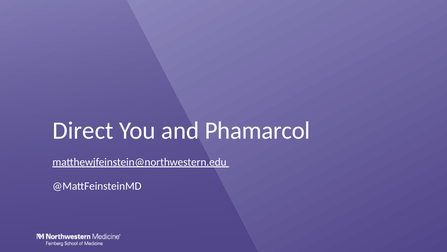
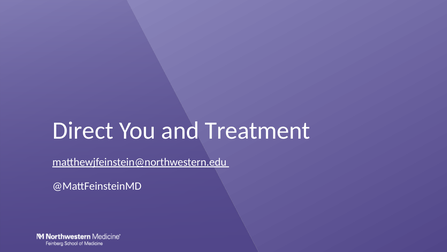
Phamarcol: Phamarcol -> Treatment (257, 130)
